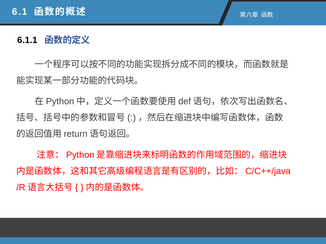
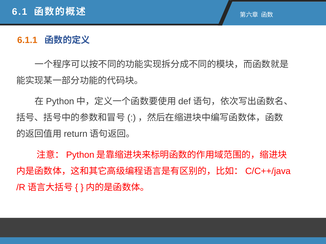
6.1.1 colour: black -> orange (27, 40)
